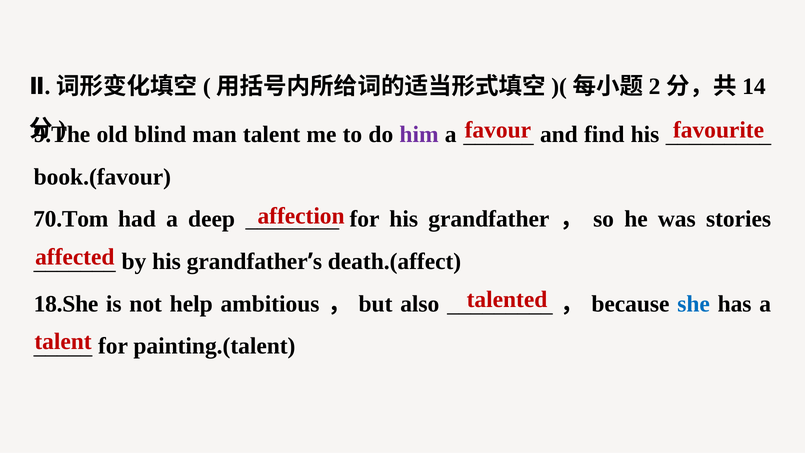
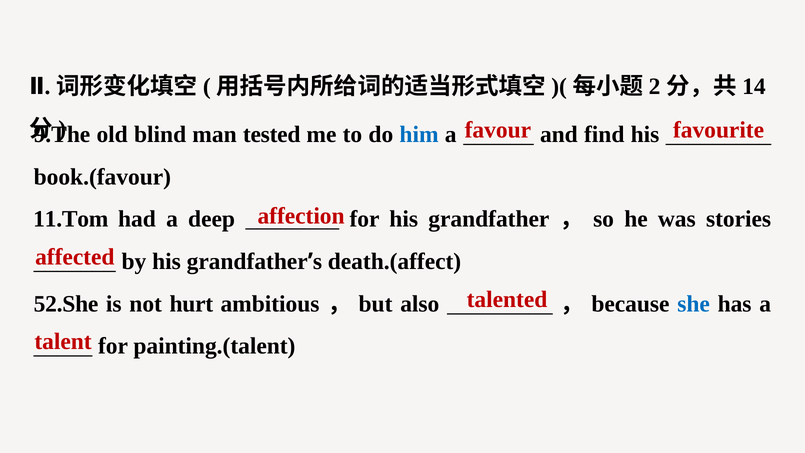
man talent: talent -> tested (272, 135)
him colour: purple -> blue (419, 135)
70.Tom: 70.Tom -> 11.Tom (71, 219)
18.She: 18.She -> 52.She (66, 304)
help: help -> hurt (191, 304)
